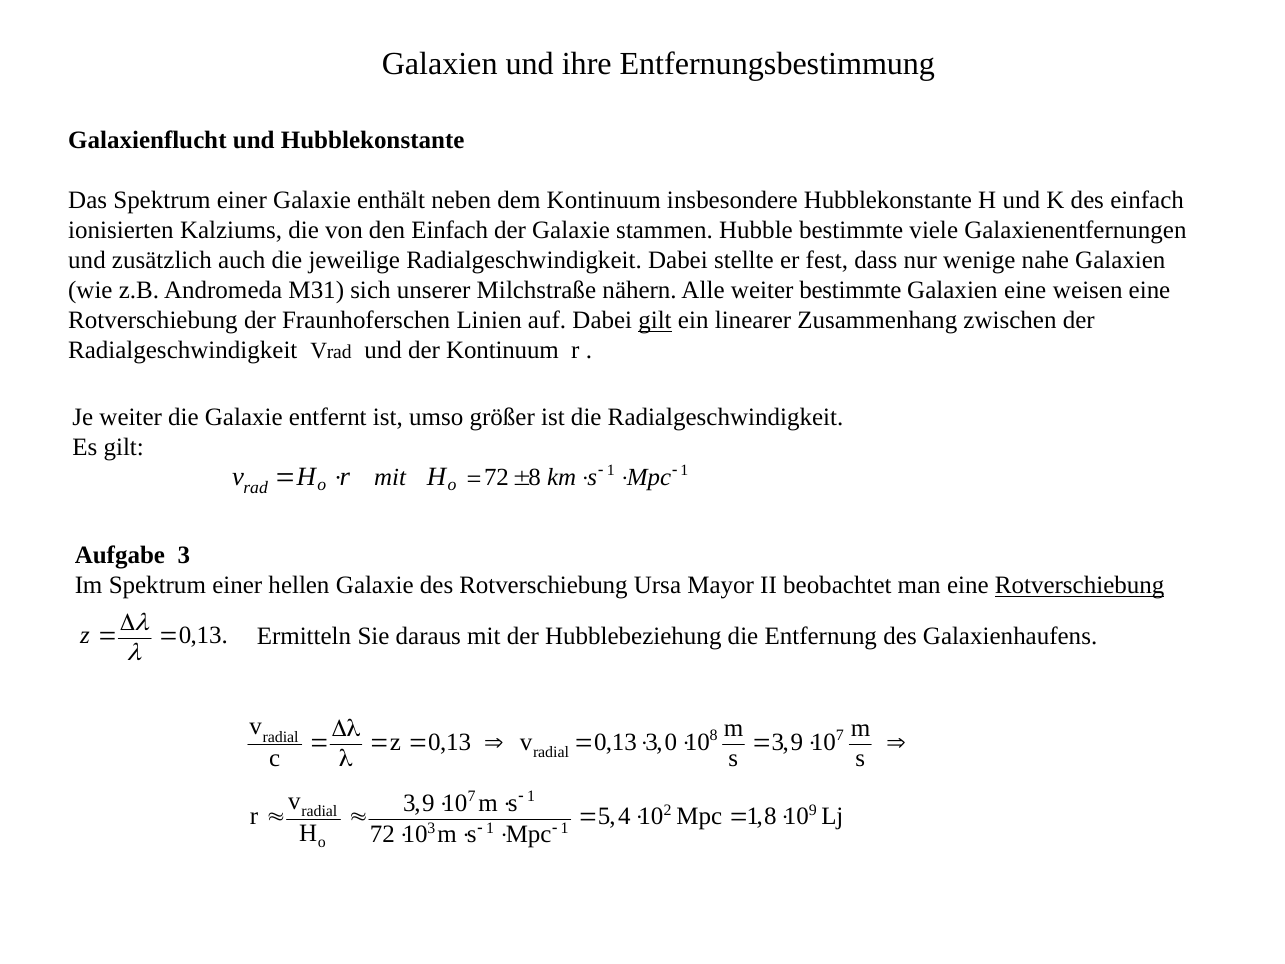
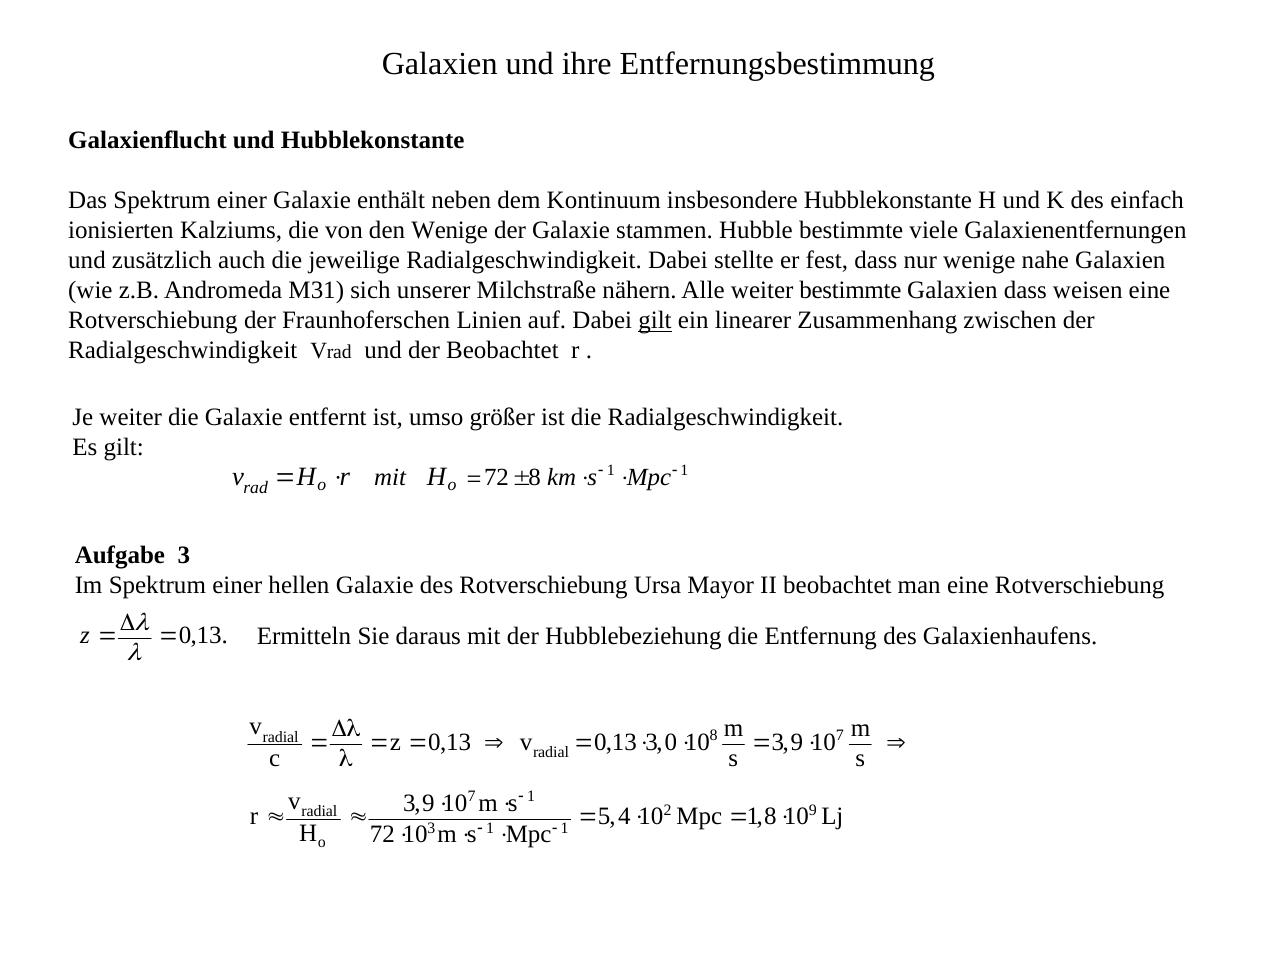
den Einfach: Einfach -> Wenige (450, 231)
Galaxien eine: eine -> dass (1025, 291)
der Kontinuum: Kontinuum -> Beobachtet (502, 351)
Rotverschiebung underline: present -> none (1080, 585)
